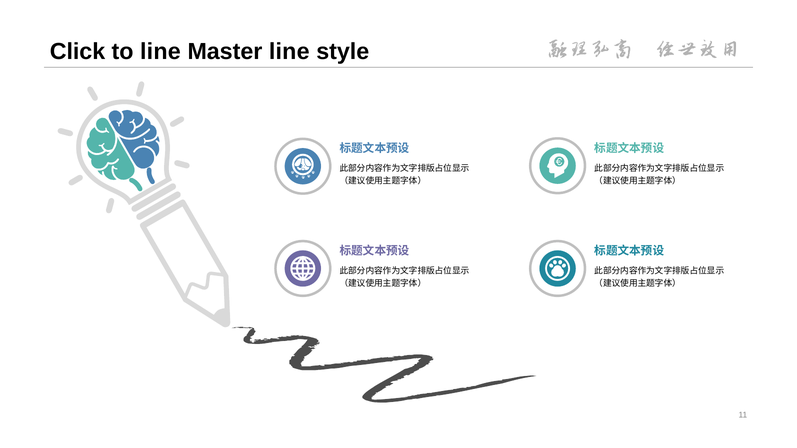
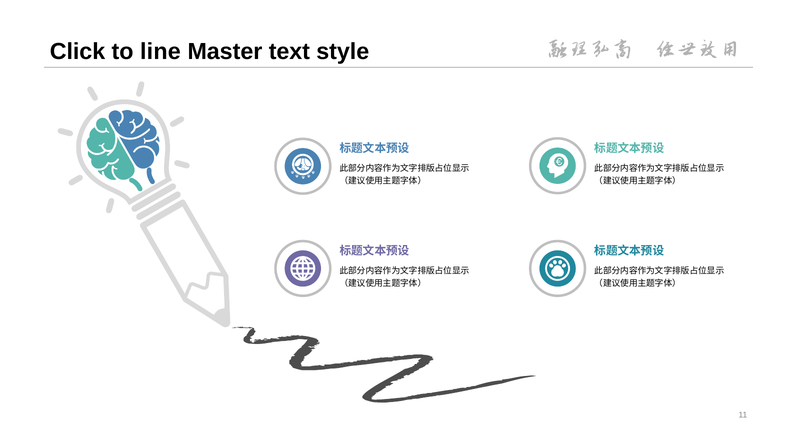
Master line: line -> text (289, 52)
